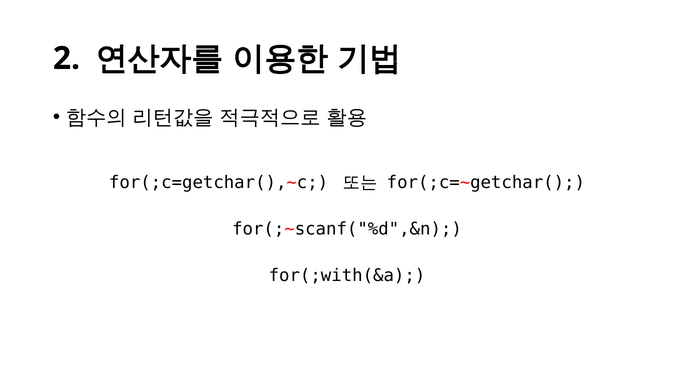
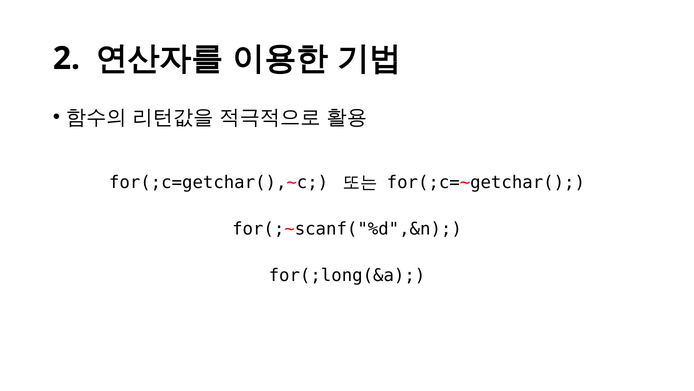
for(;with(&a: for(;with(&a -> for(;long(&a (347, 275)
